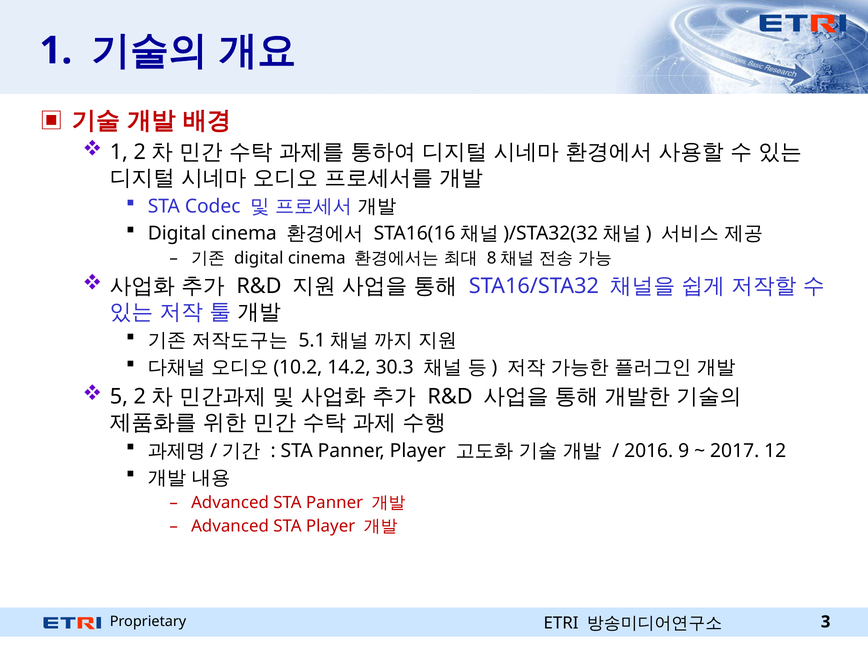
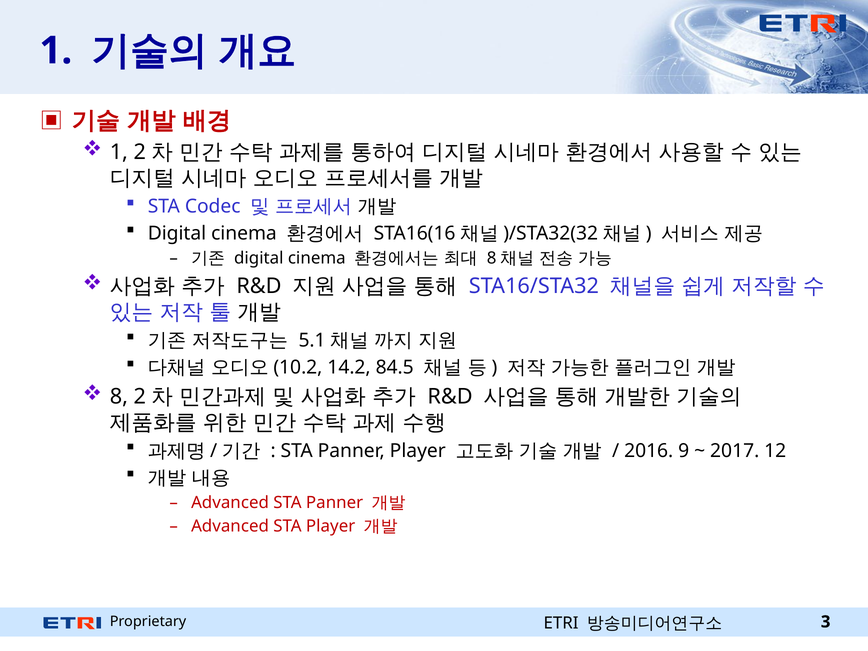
30.3: 30.3 -> 84.5 (395, 367)
5: 5 -> 8 (119, 396)
